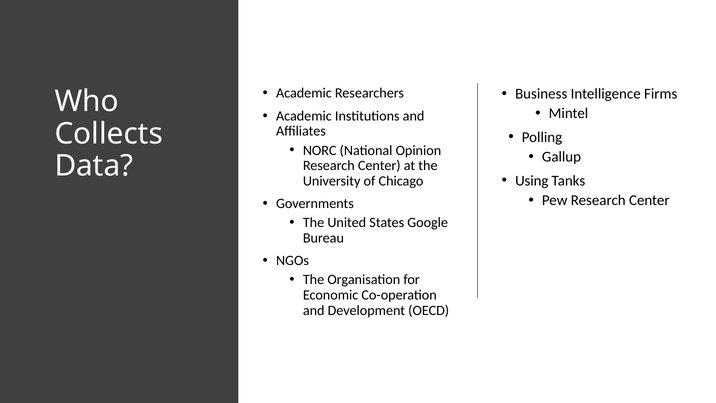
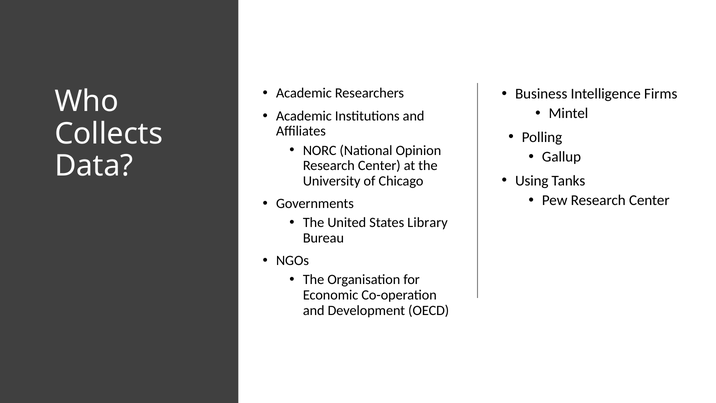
Google: Google -> Library (428, 223)
